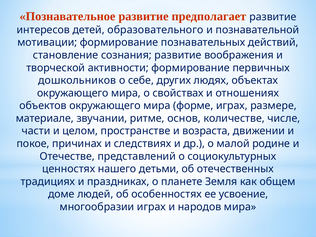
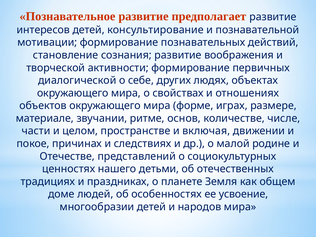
образовательного: образовательного -> консультирование (155, 30)
дошкольников: дошкольников -> диалогической (77, 80)
возраста: возраста -> включая (206, 131)
многообразии играх: играх -> детей (151, 207)
